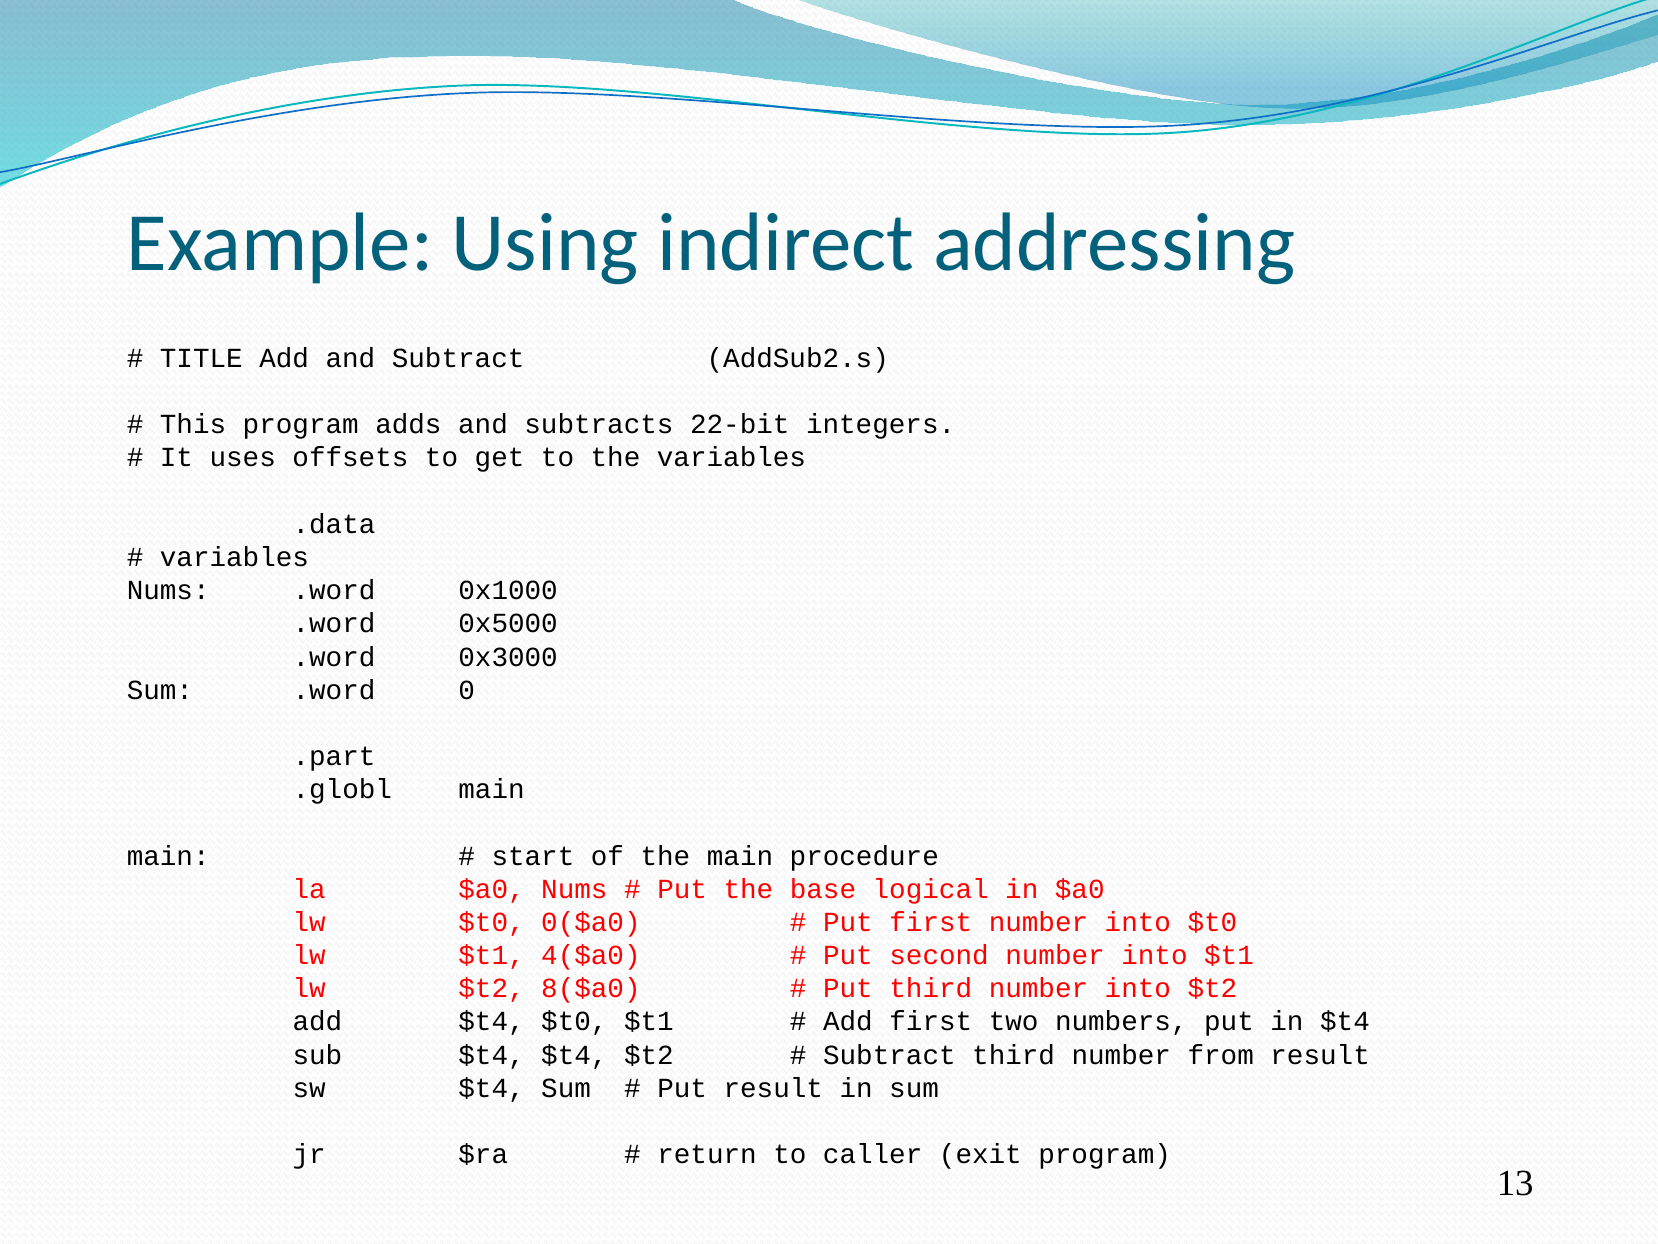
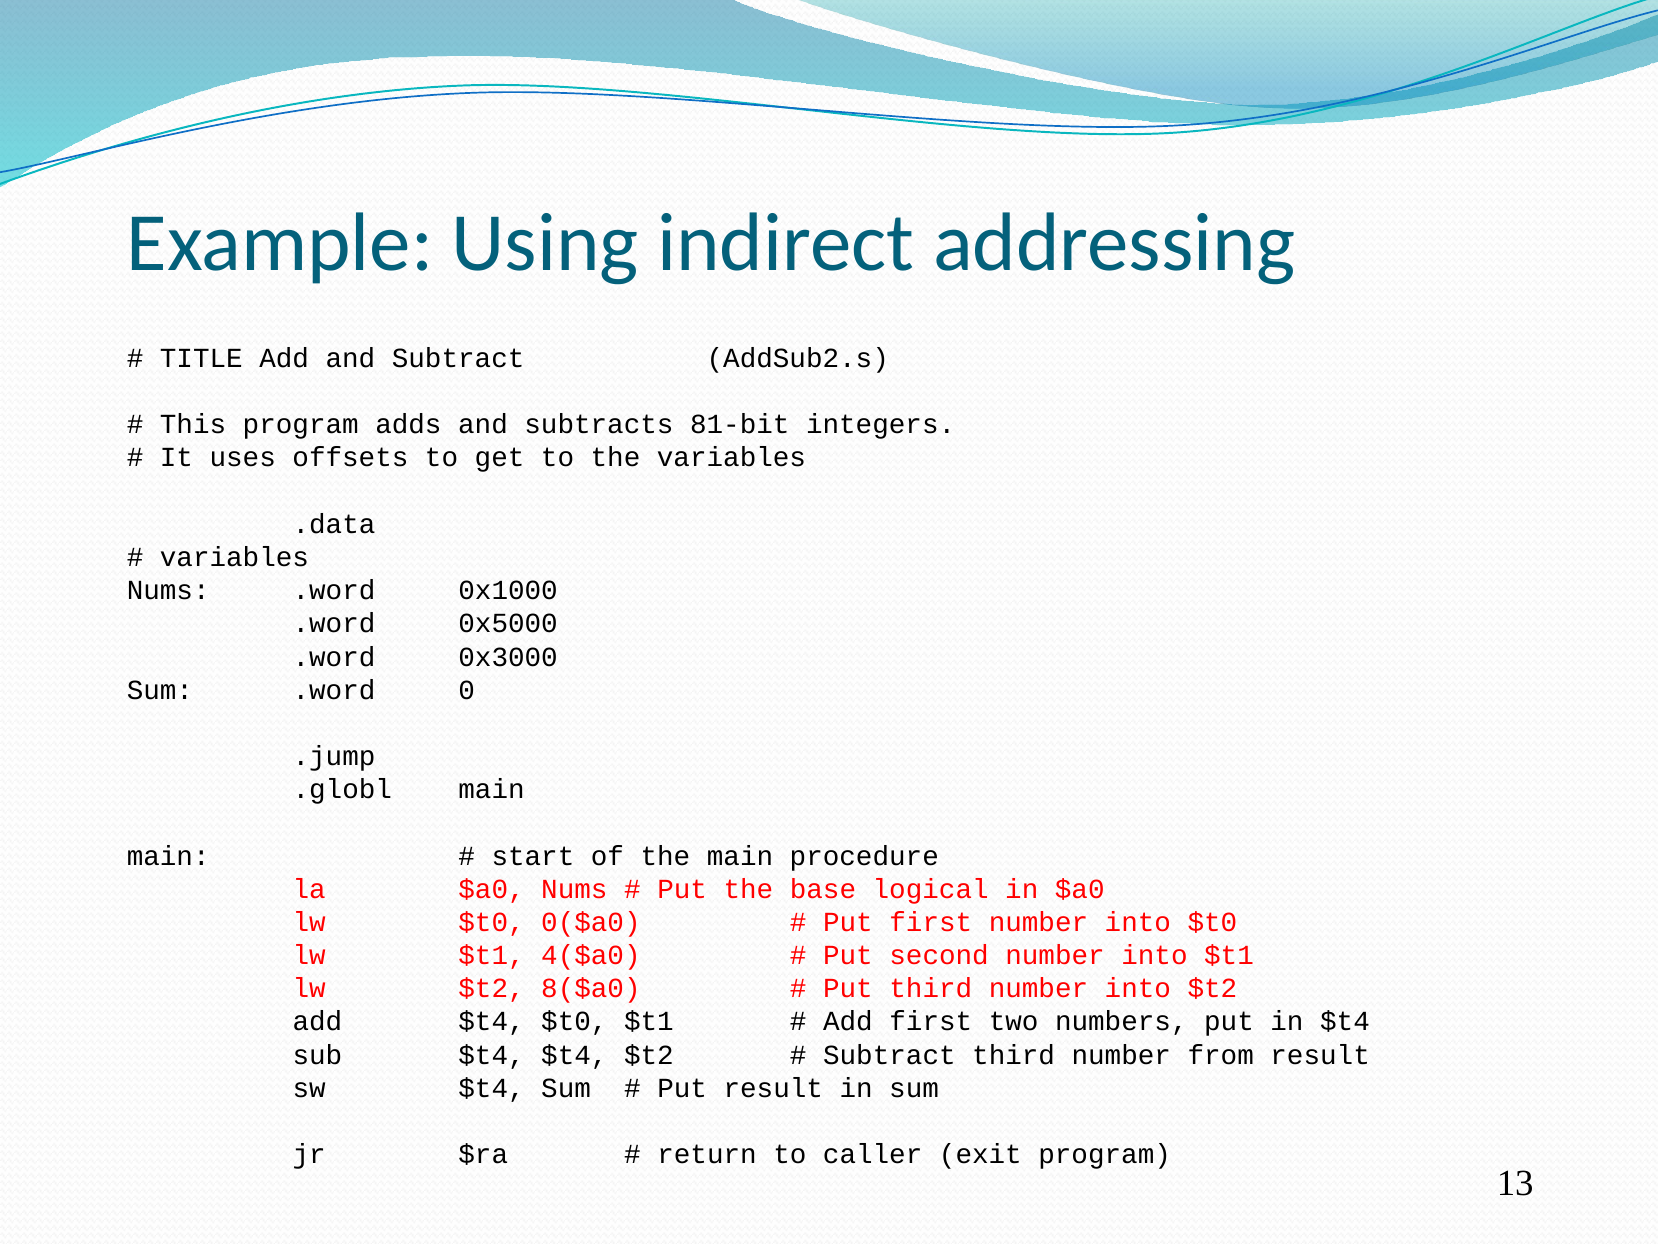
22-bit: 22-bit -> 81-bit (740, 425)
.part: .part -> .jump (334, 756)
